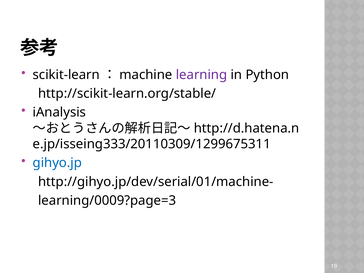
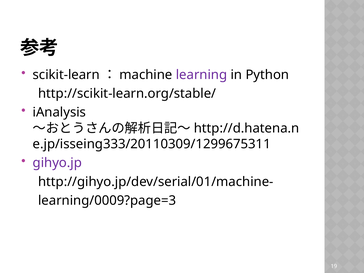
gihyo.jp colour: blue -> purple (57, 163)
